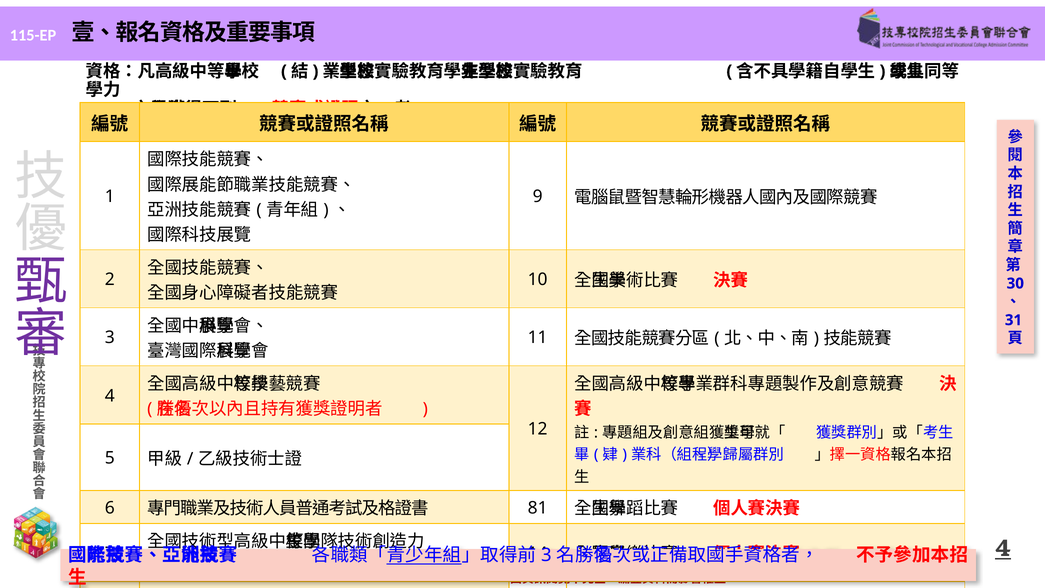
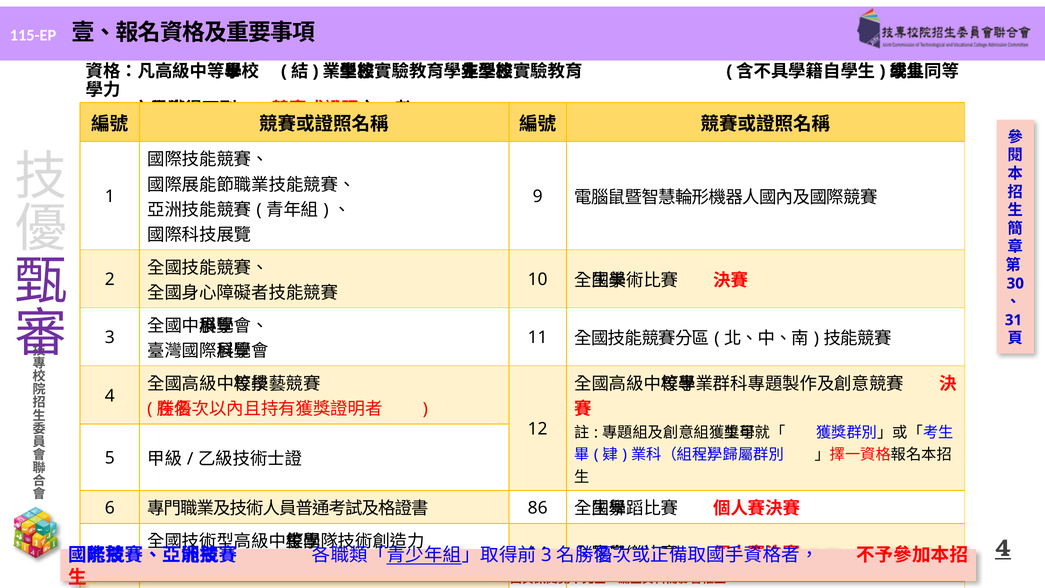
81: 81 -> 86 (538, 508)
